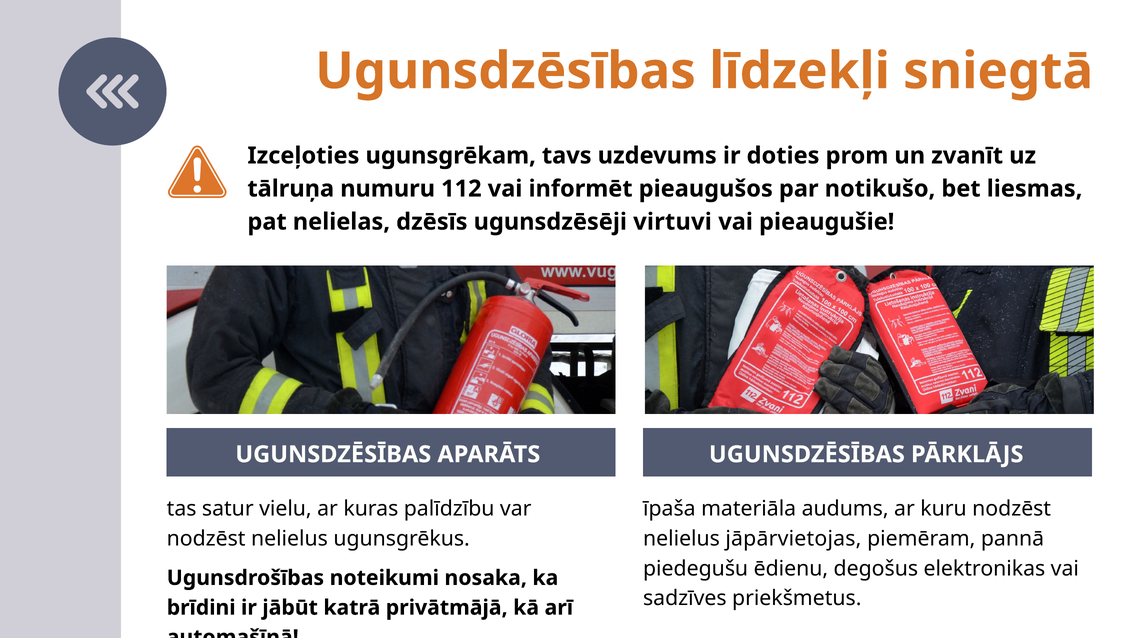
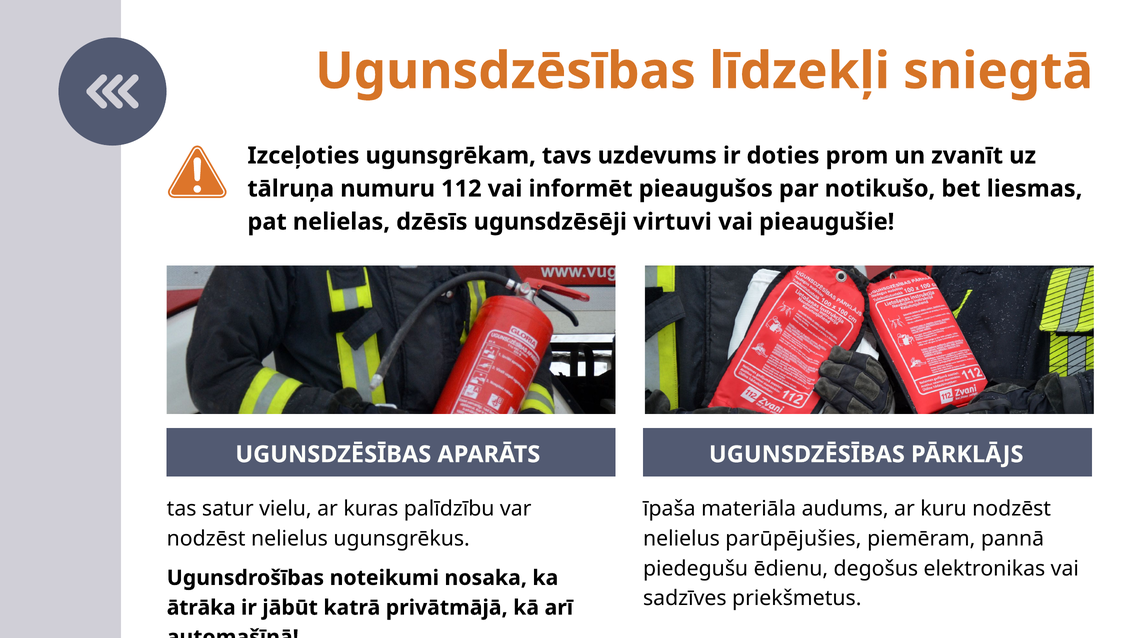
jāpārvietojas: jāpārvietojas -> parūpējušies (793, 538)
brīdini: brīdini -> ātrāka (201, 607)
